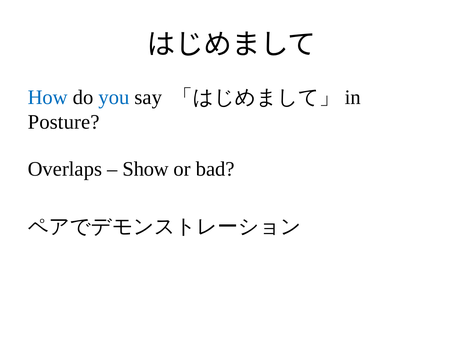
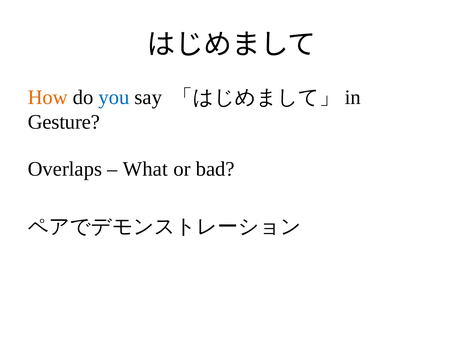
How colour: blue -> orange (48, 97)
Posture: Posture -> Gesture (64, 122)
Show: Show -> What (145, 169)
